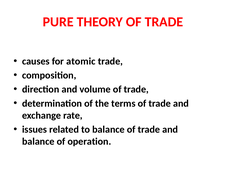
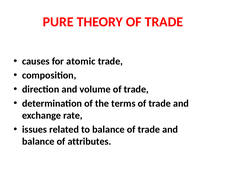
operation: operation -> attributes (89, 142)
